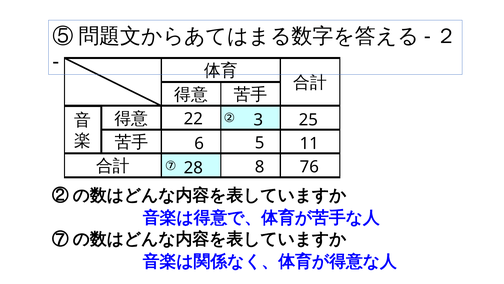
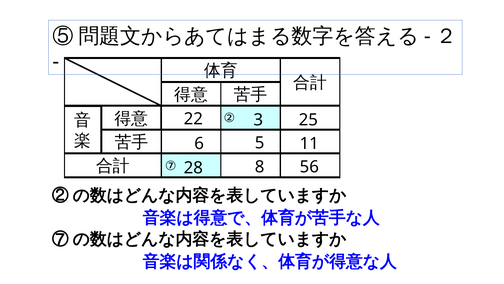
76: 76 -> 56 (309, 167)
